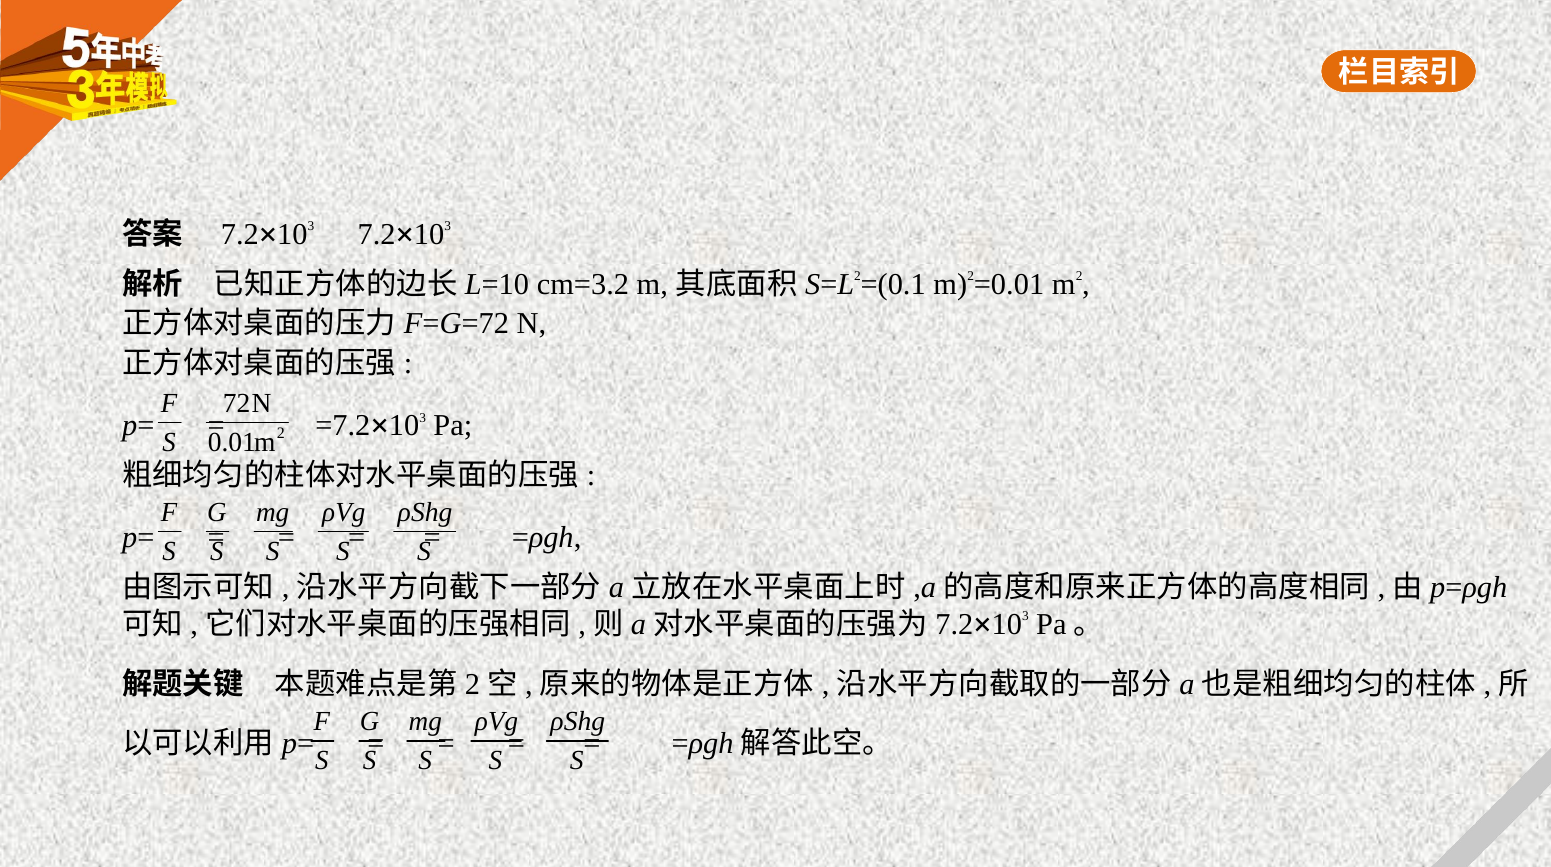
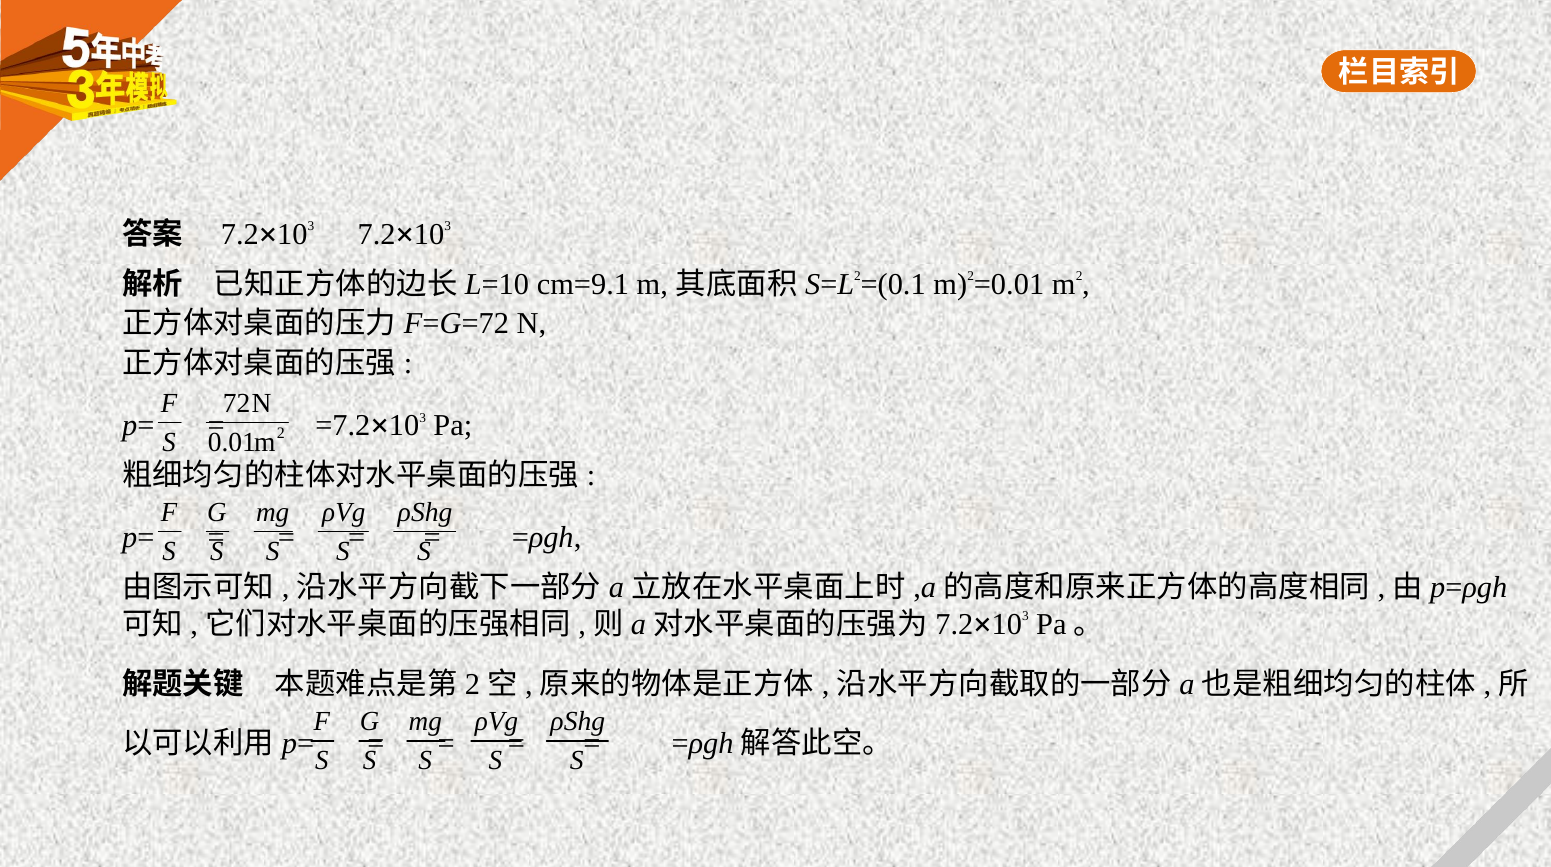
cm=3.2: cm=3.2 -> cm=9.1 (583, 284)
